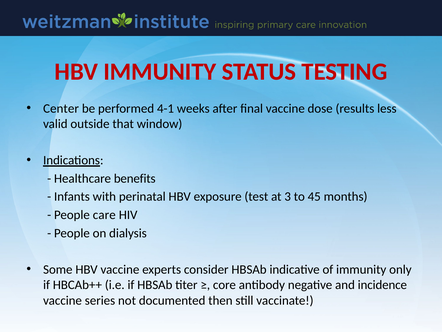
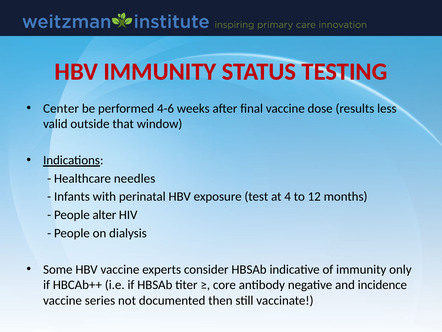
4-1: 4-1 -> 4-6 (166, 108)
benefits: benefits -> needles (135, 178)
3: 3 -> 4 (288, 196)
45: 45 -> 12 (314, 196)
care: care -> alter (104, 215)
